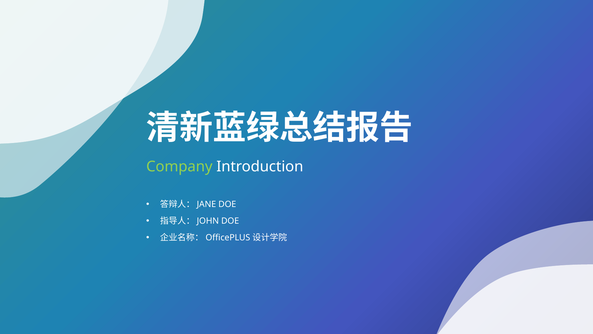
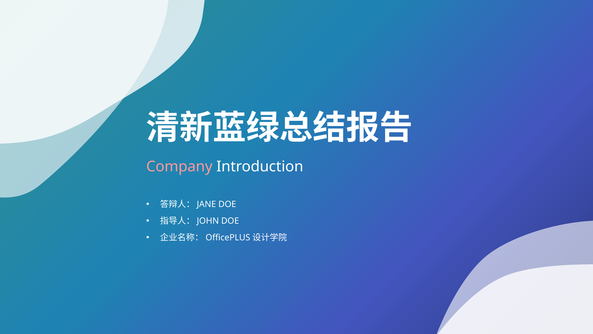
Company colour: light green -> pink (179, 166)
